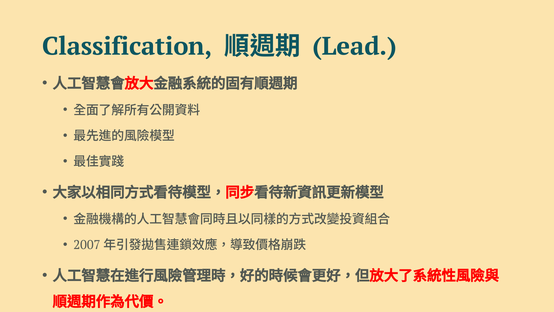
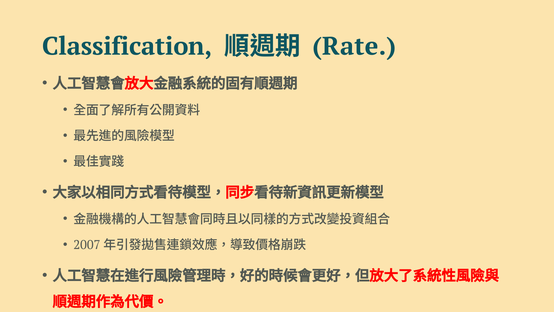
Lead: Lead -> Rate (354, 47)
